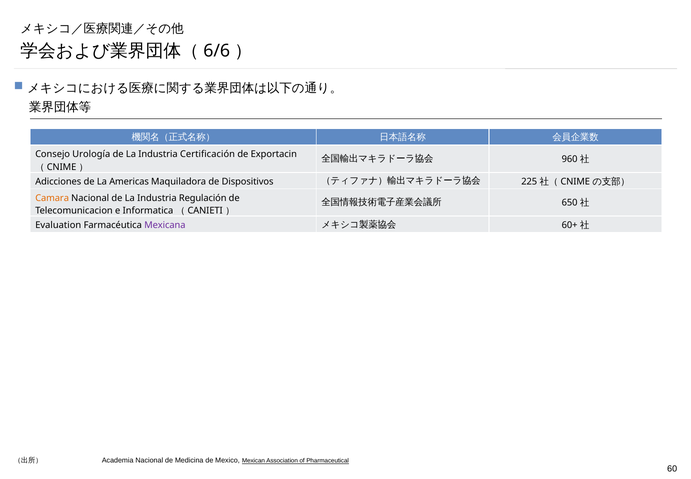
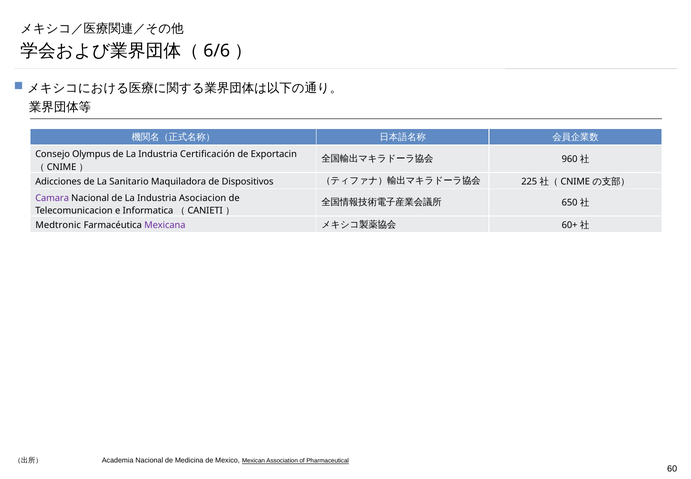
Urología: Urología -> Olympus (91, 154)
Americas: Americas -> Sanitario (129, 182)
Camara colour: orange -> purple (52, 198)
Regulación: Regulación -> Asociacion (203, 198)
Evaluation: Evaluation -> Medtronic (58, 225)
